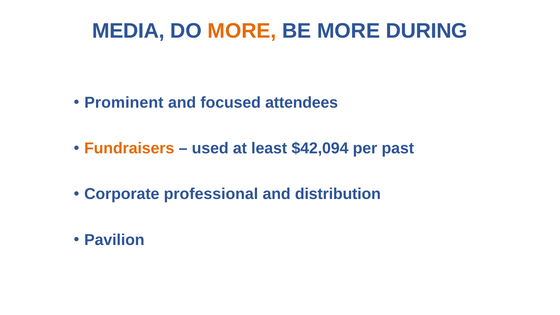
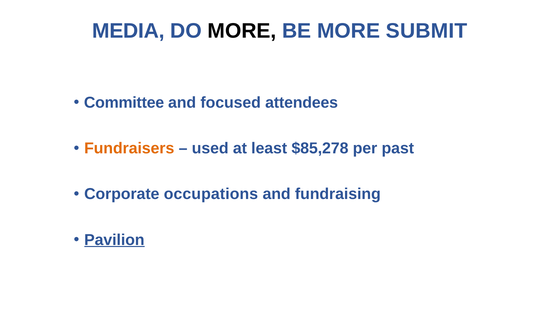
MORE colour: orange -> black (242, 31)
DURING: DURING -> SUBMIT (427, 31)
Prominent: Prominent -> Committee (124, 103)
$42,094: $42,094 -> $85,278 (320, 148)
professional: professional -> occupations (211, 194)
distribution: distribution -> fundraising (338, 194)
Pavilion underline: none -> present (114, 240)
